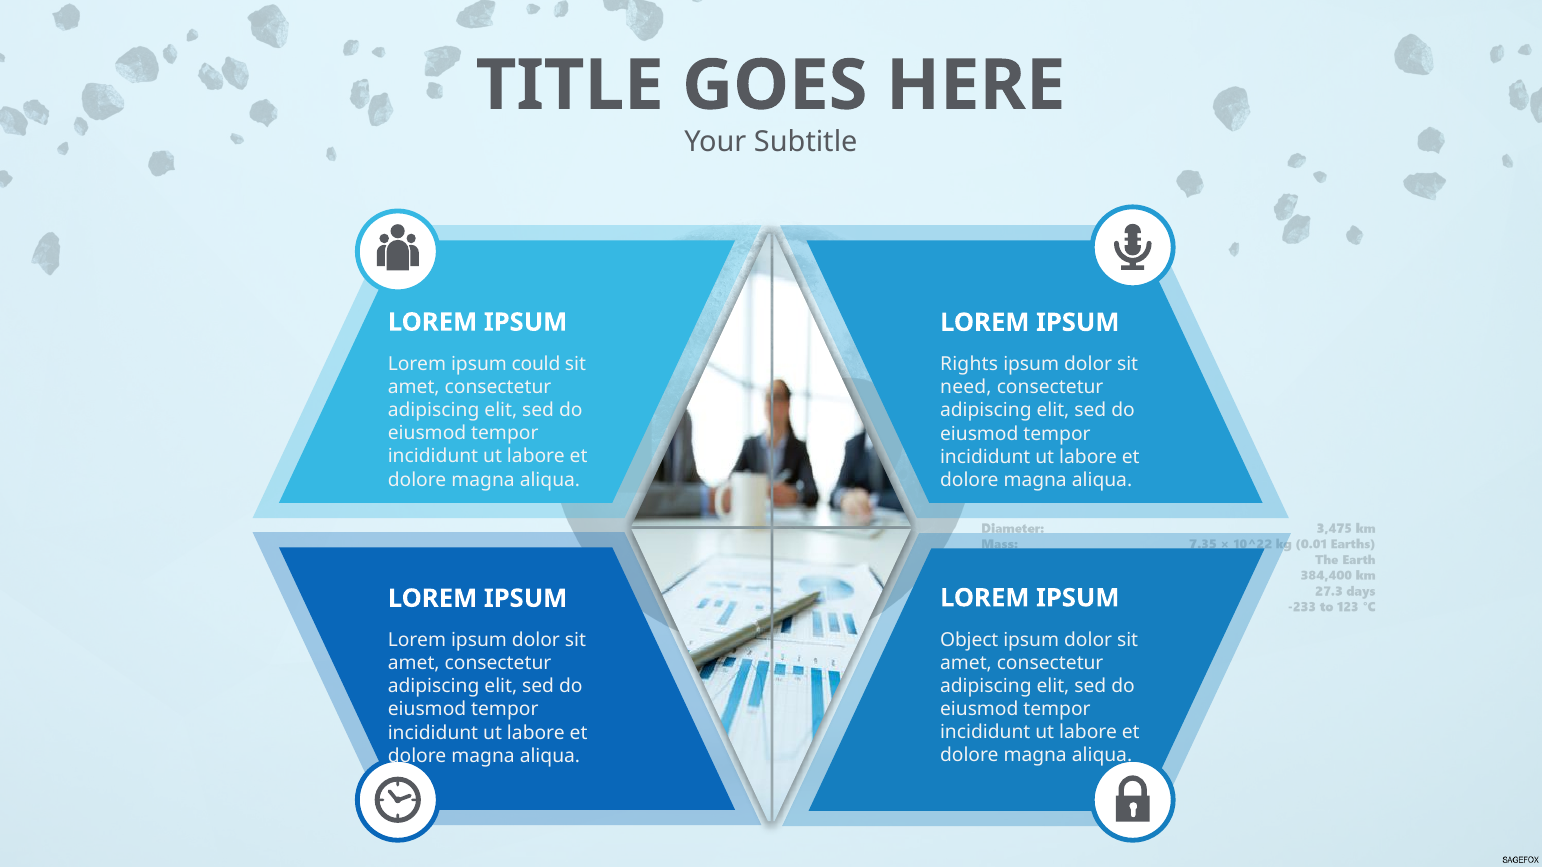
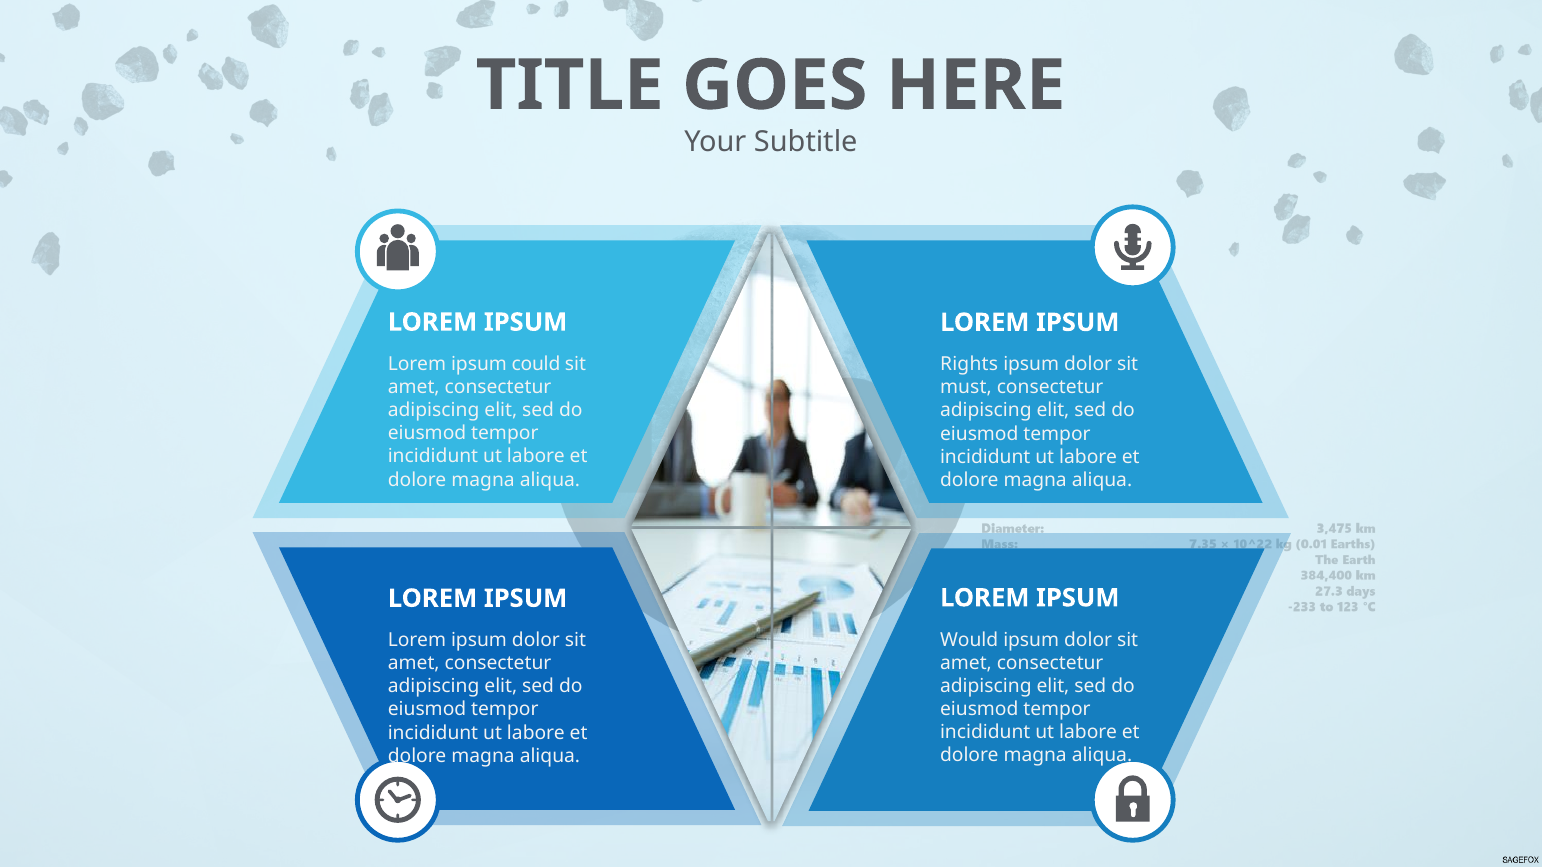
need: need -> must (966, 388)
Object: Object -> Would (969, 640)
